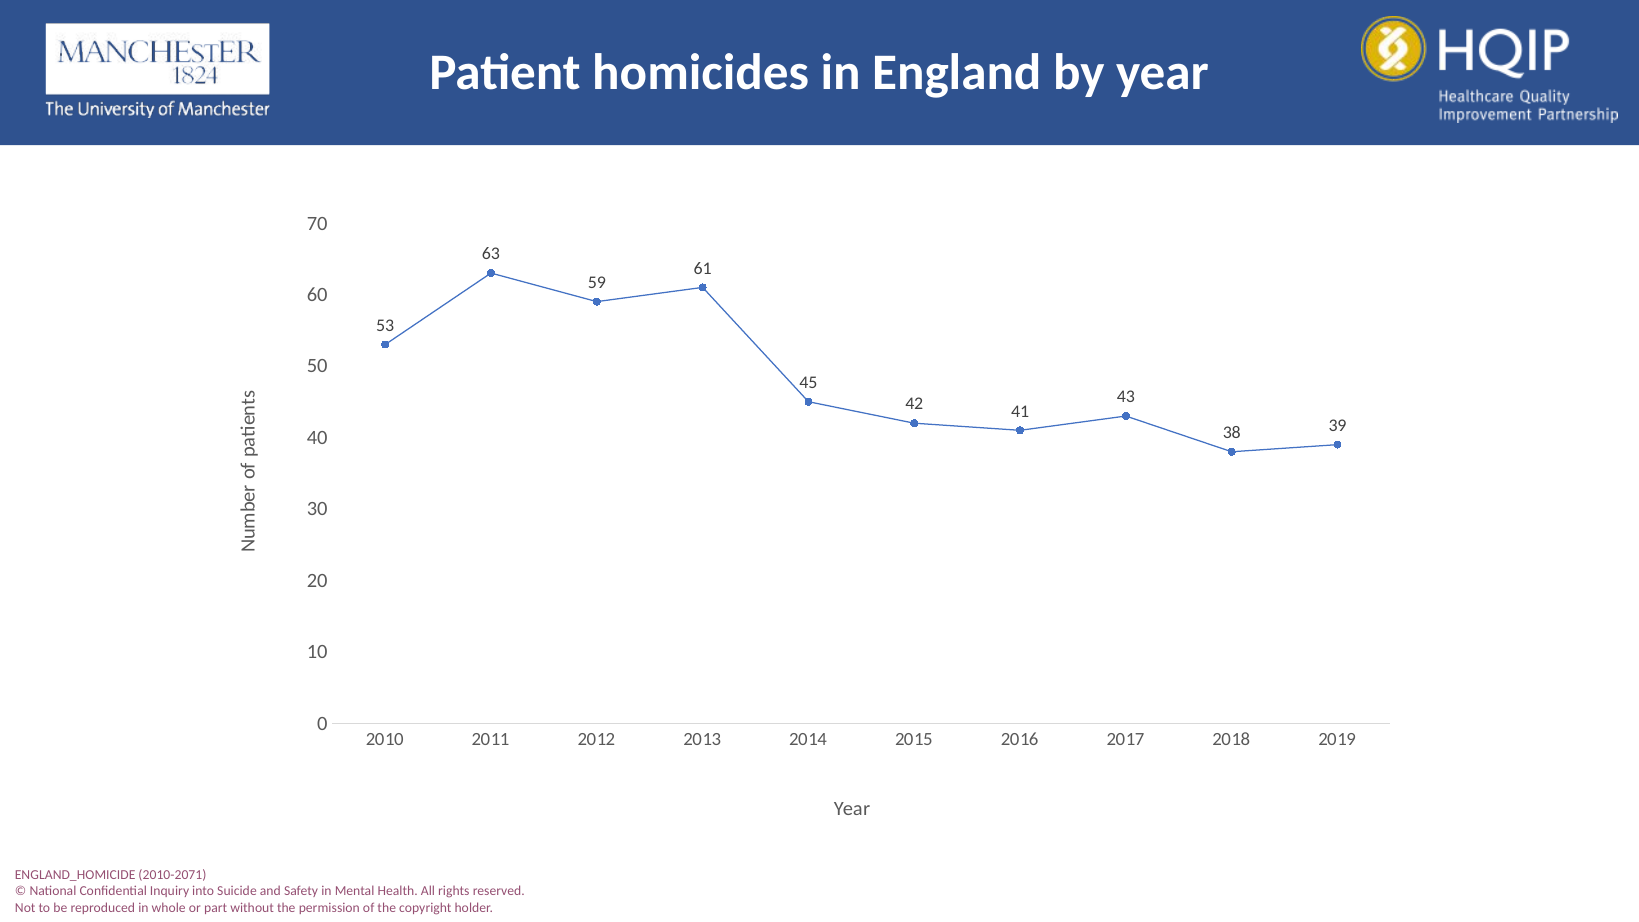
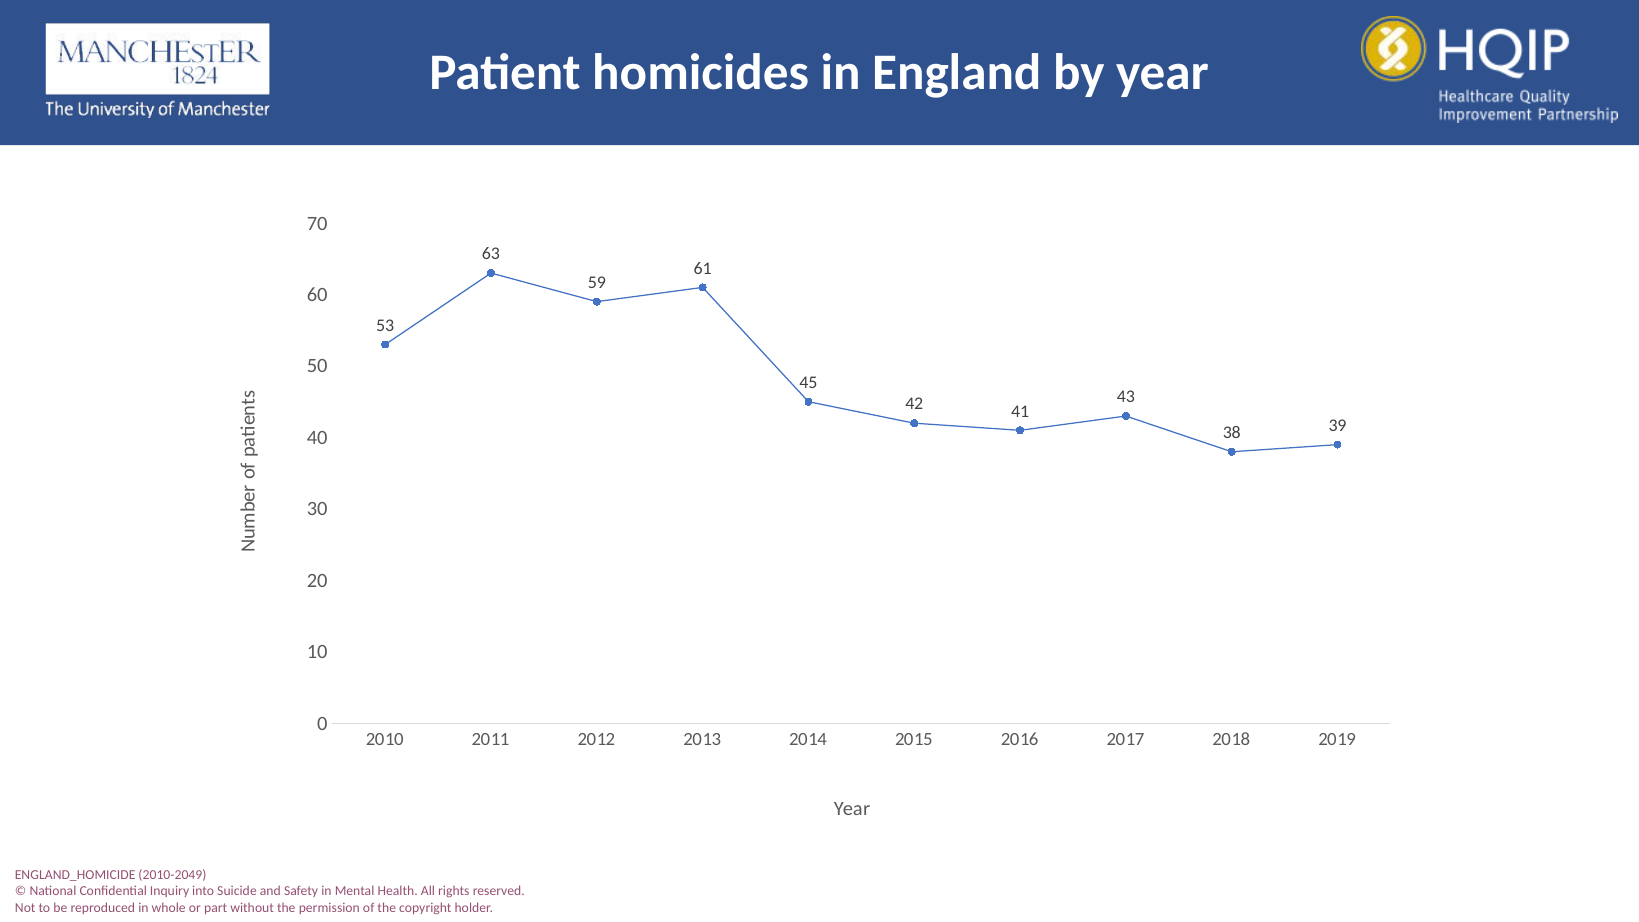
2010-2071: 2010-2071 -> 2010-2049 (172, 875)
